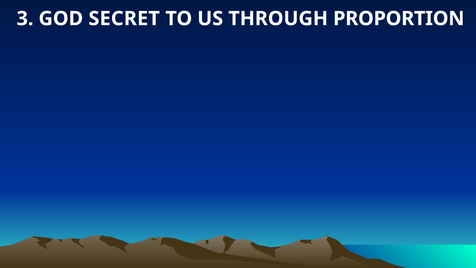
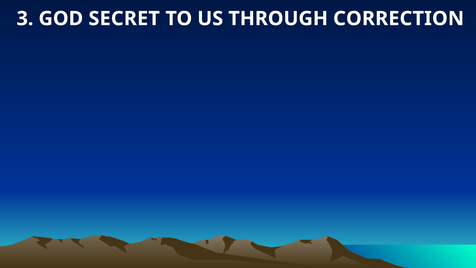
PROPORTION: PROPORTION -> CORRECTION (399, 19)
